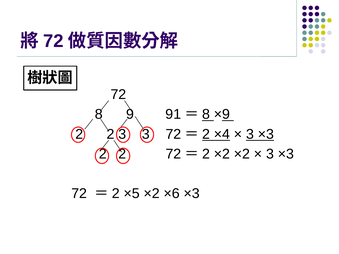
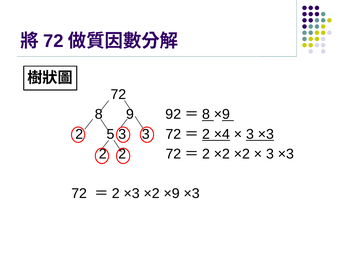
91: 91 -> 92 (173, 114)
2: 2 -> 5 (111, 134)
2 ×5: ×5 -> ×3 (132, 194)
×2 ×6: ×6 -> ×9 (172, 194)
